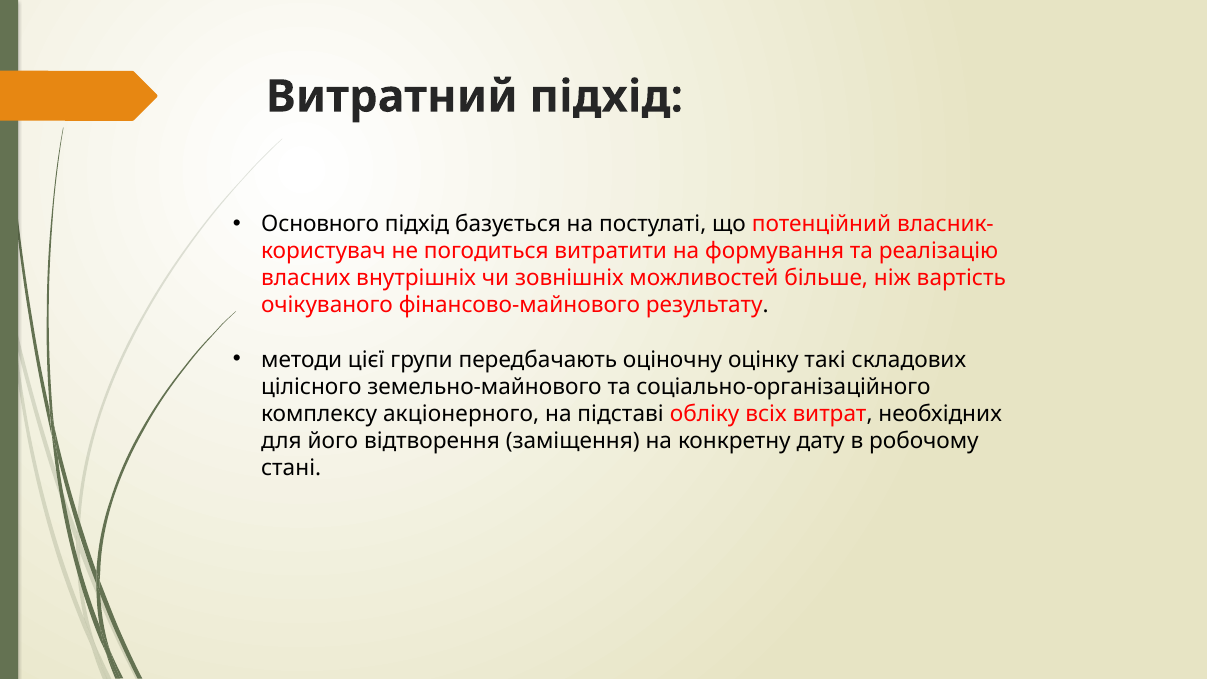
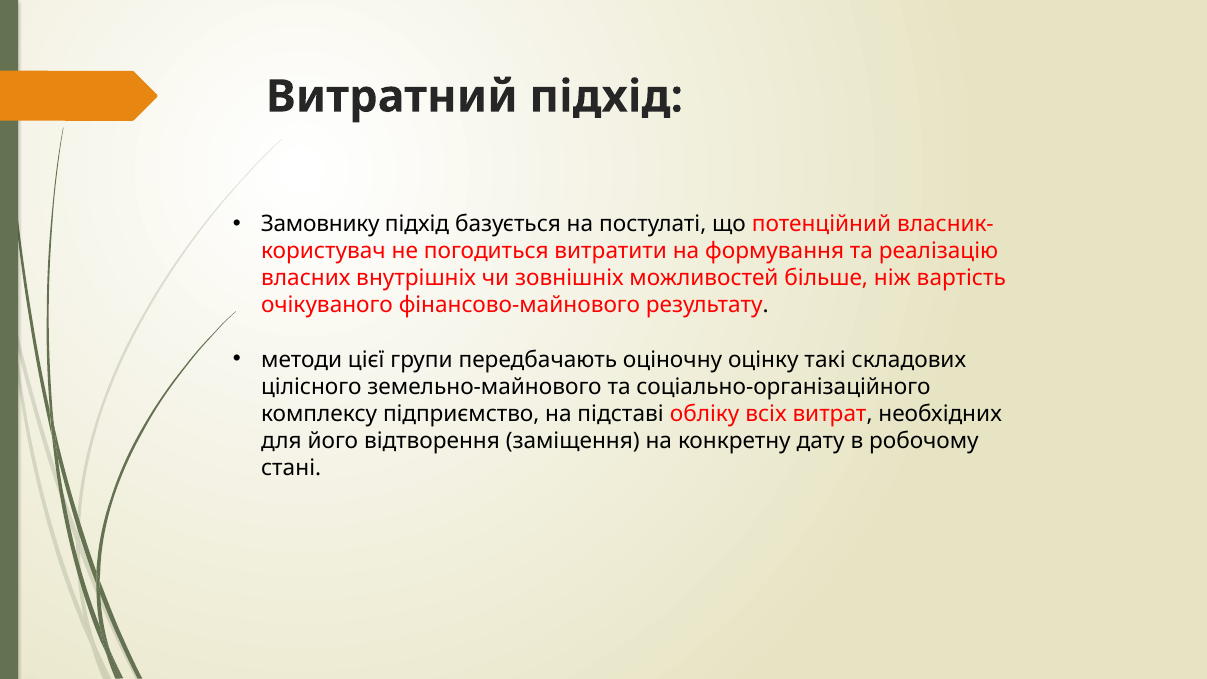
Основного: Основного -> Замовнику (320, 224)
акціонерного: акціонерного -> підприємство (461, 414)
